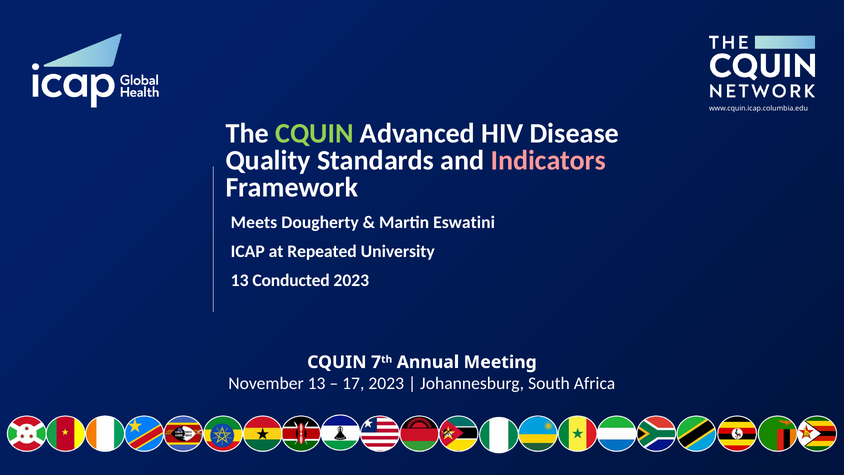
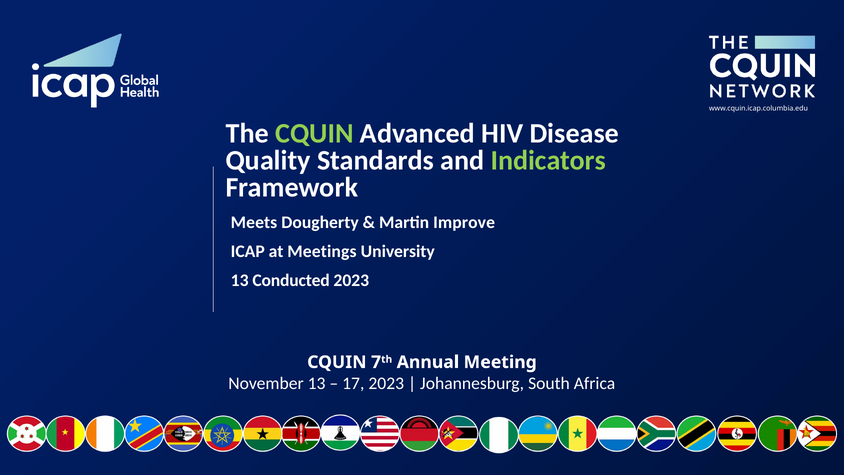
Indicators colour: pink -> light green (548, 160)
Eswatini: Eswatini -> Improve (464, 222)
Repeated: Repeated -> Meetings (322, 251)
